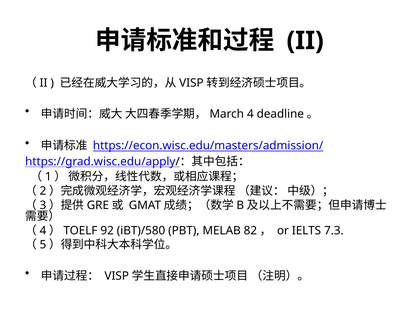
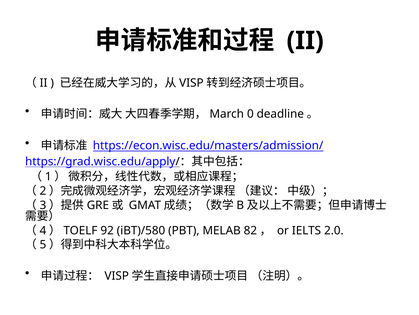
4: 4 -> 0 (250, 114)
7.3: 7.3 -> 2.0 (334, 230)
